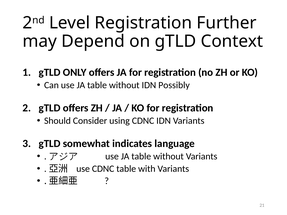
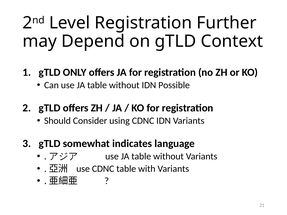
Possibly: Possibly -> Possible (174, 85)
